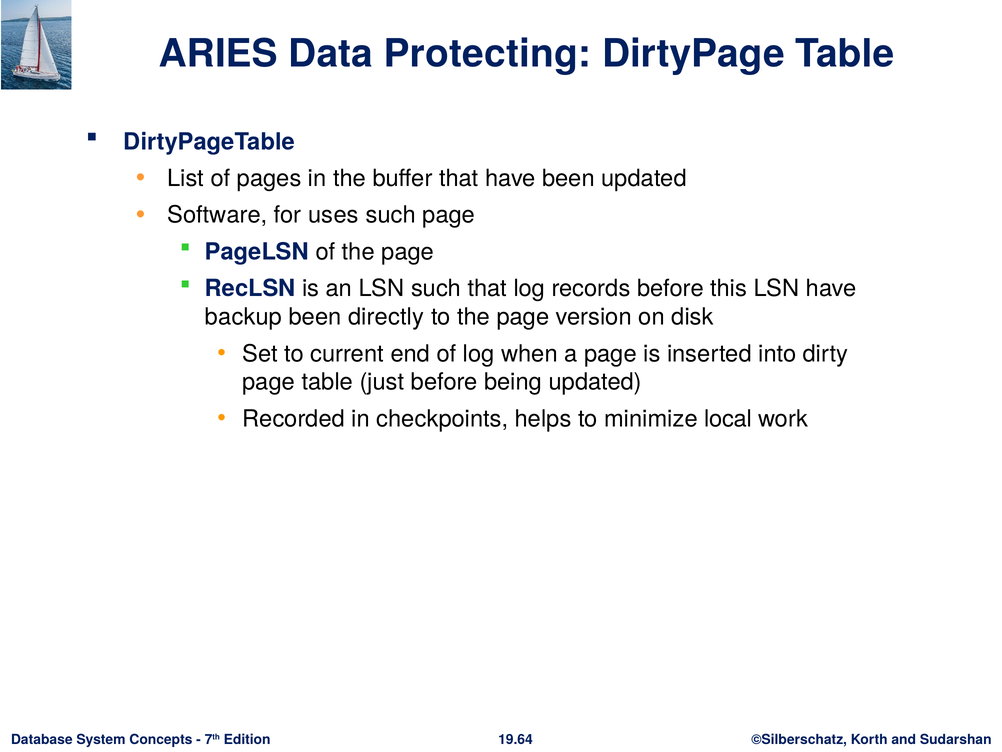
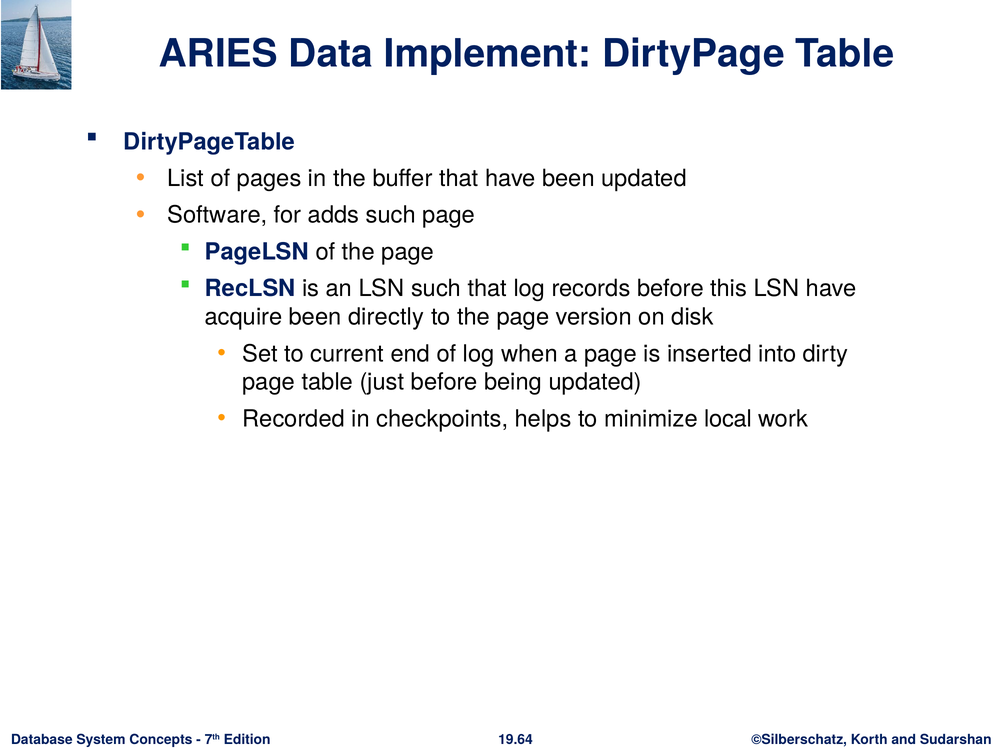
Protecting: Protecting -> Implement (488, 54)
uses: uses -> adds (334, 215)
backup: backup -> acquire (244, 317)
